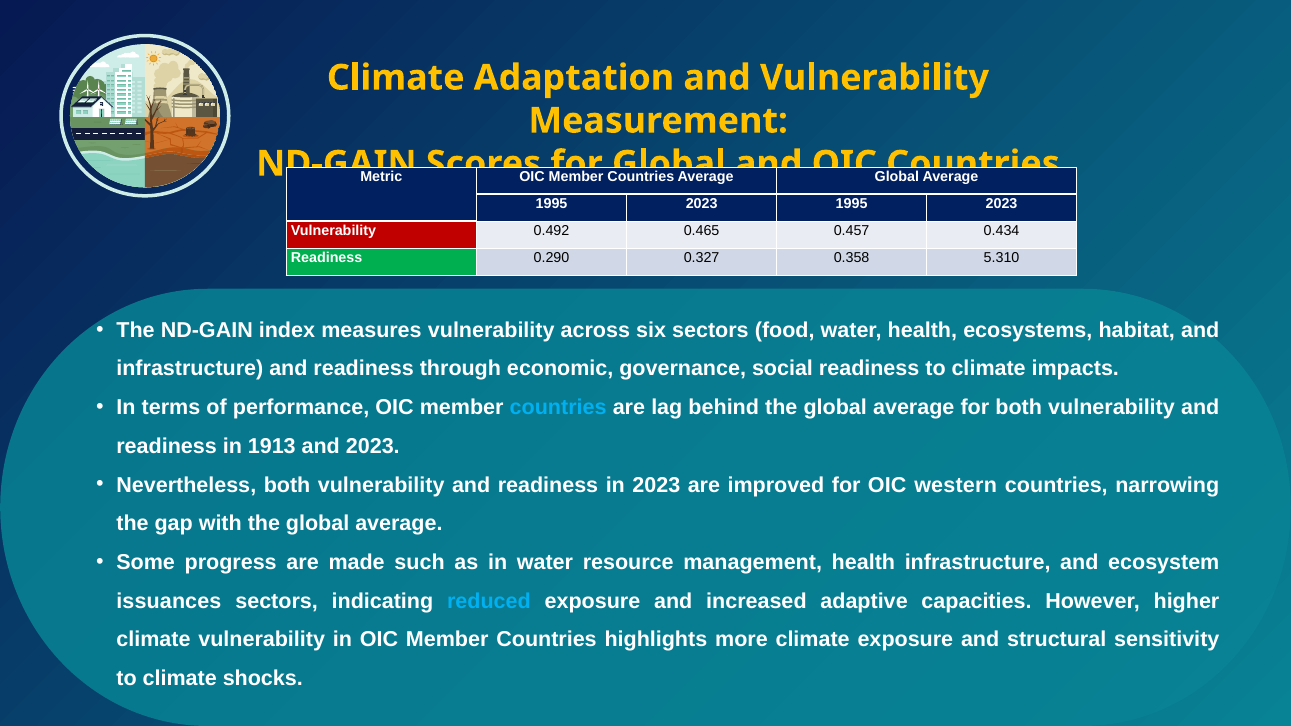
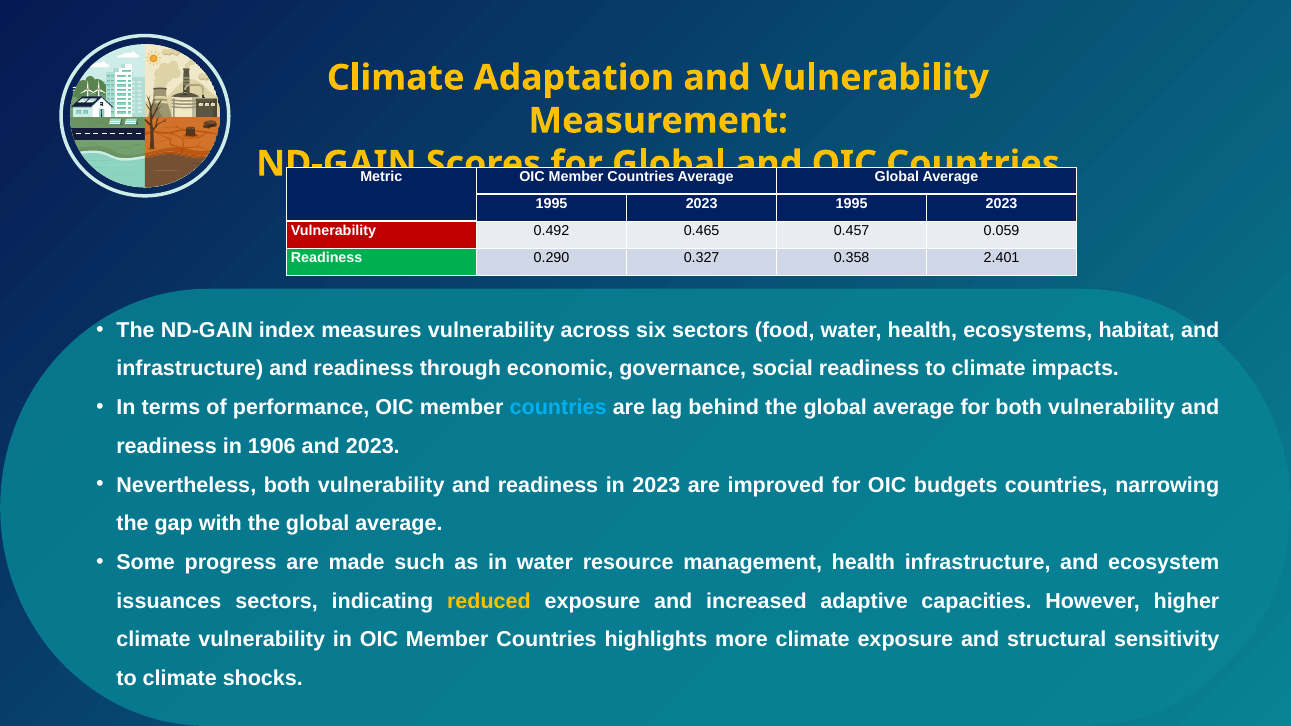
0.434: 0.434 -> 0.059 (1002, 231)
5.310: 5.310 -> 2.401 (1002, 258)
1913: 1913 -> 1906 (272, 446)
western: western -> budgets (956, 485)
reduced colour: light blue -> yellow (489, 601)
